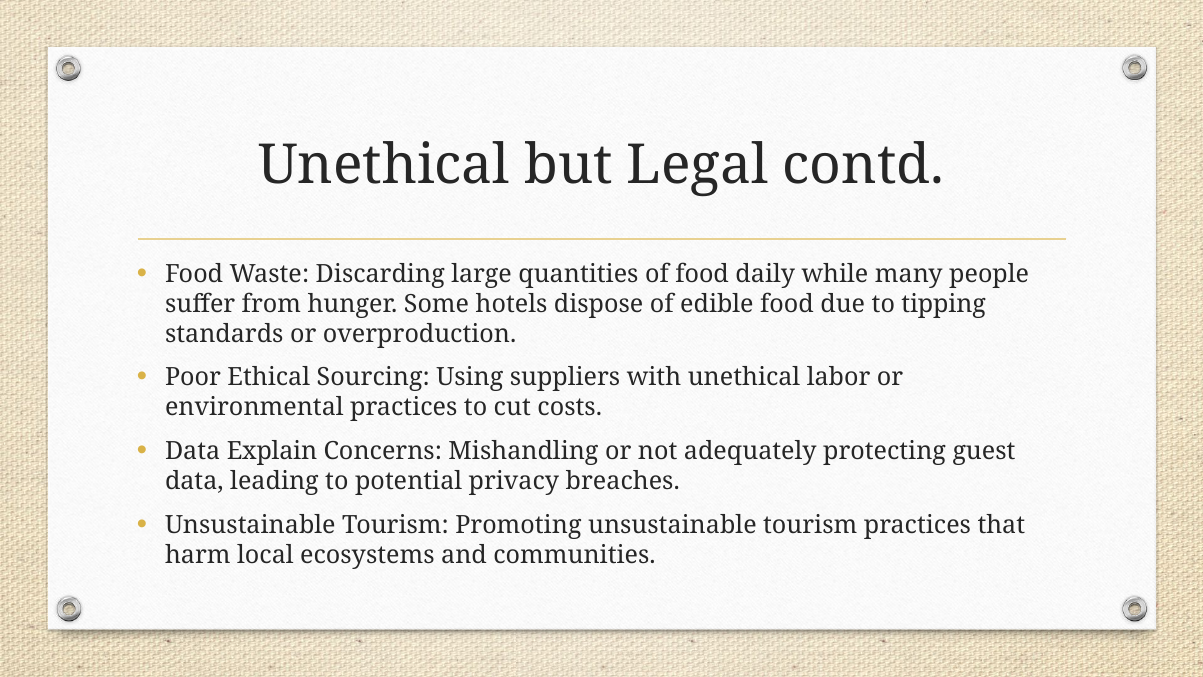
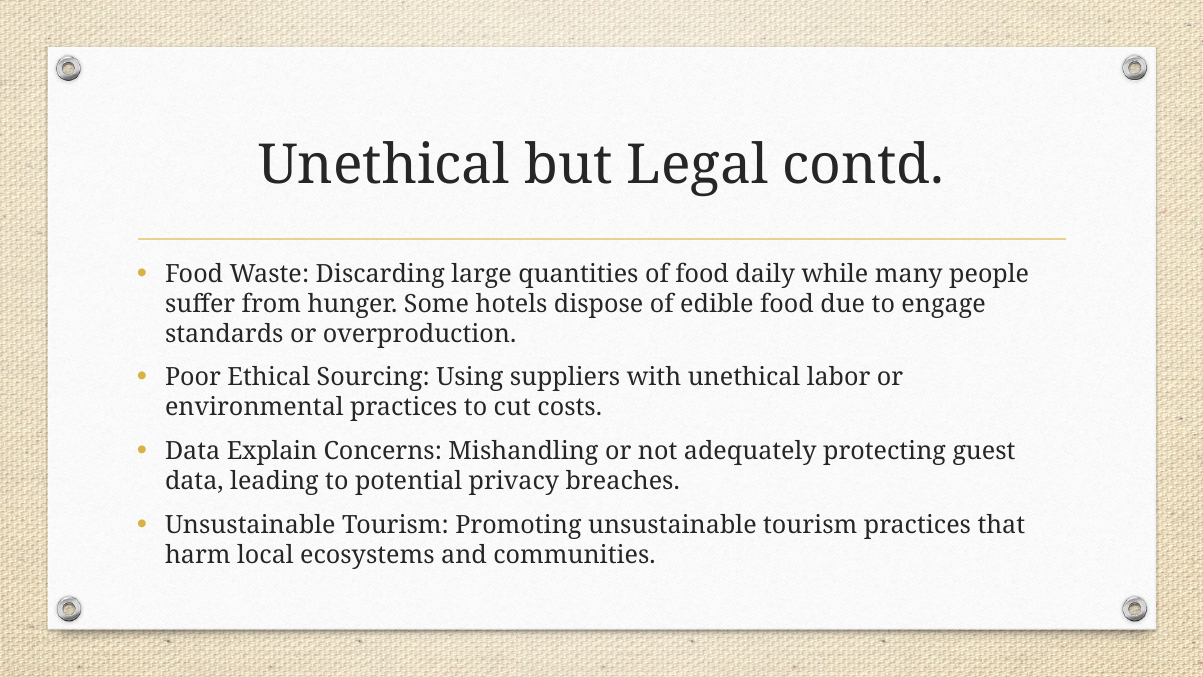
tipping: tipping -> engage (944, 304)
